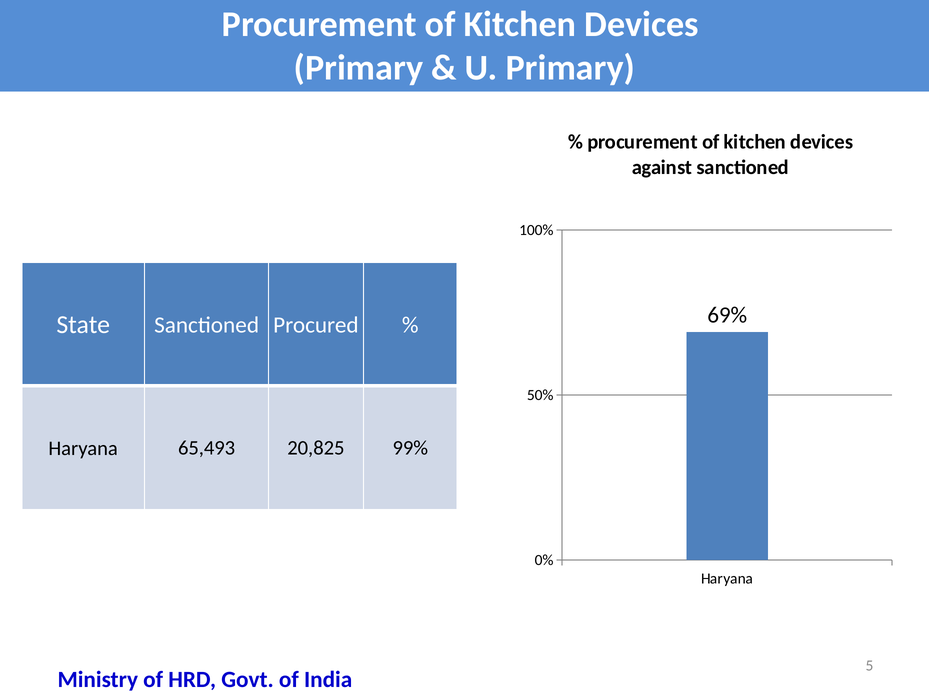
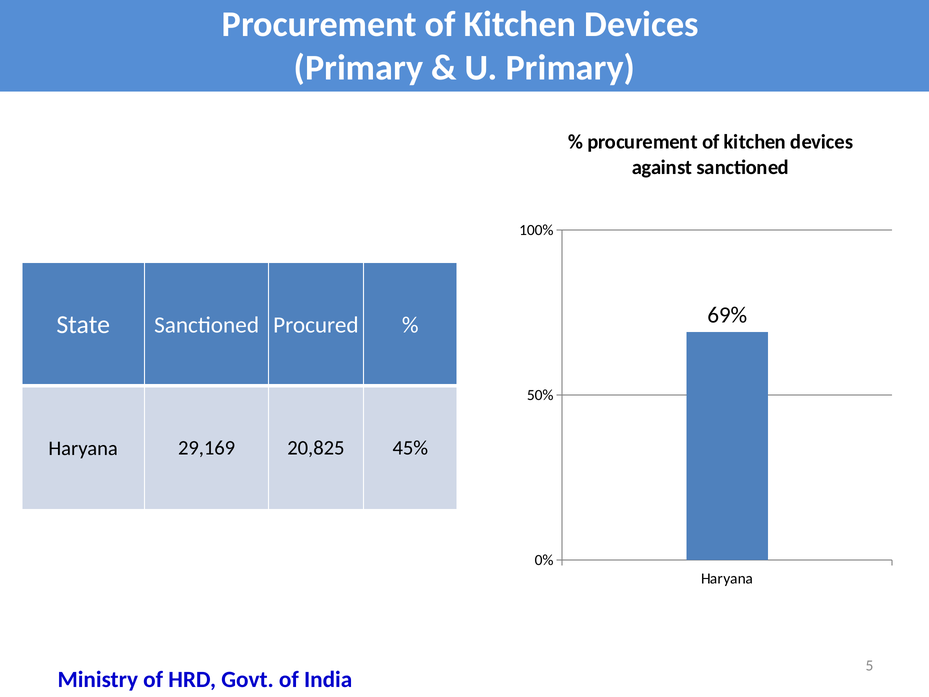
65,493: 65,493 -> 29,169 (207, 448)
99%: 99% -> 45% (410, 448)
